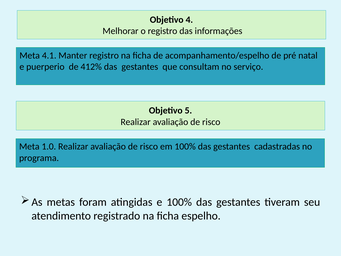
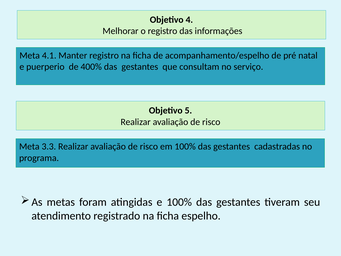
412%: 412% -> 400% (91, 67)
1.0: 1.0 -> 3.3 (49, 146)
